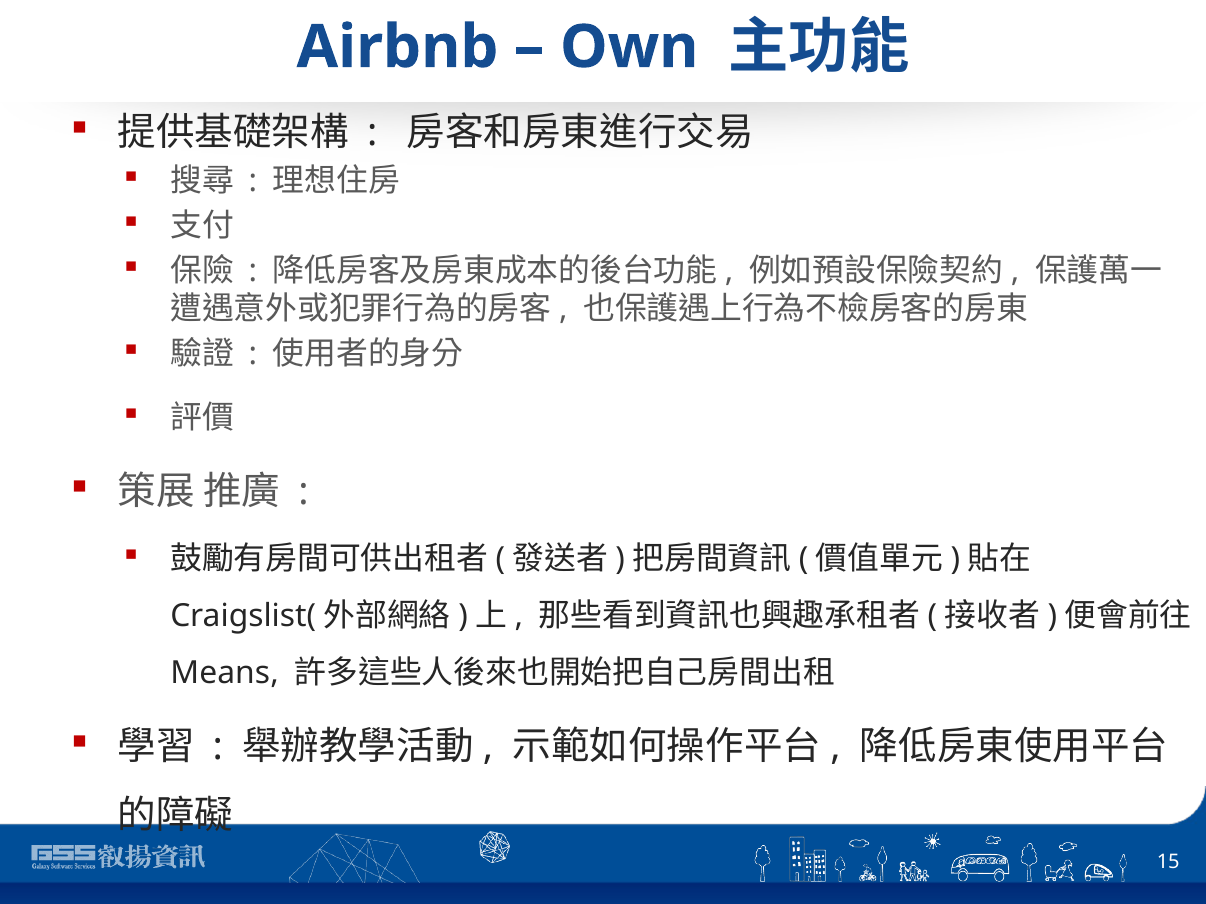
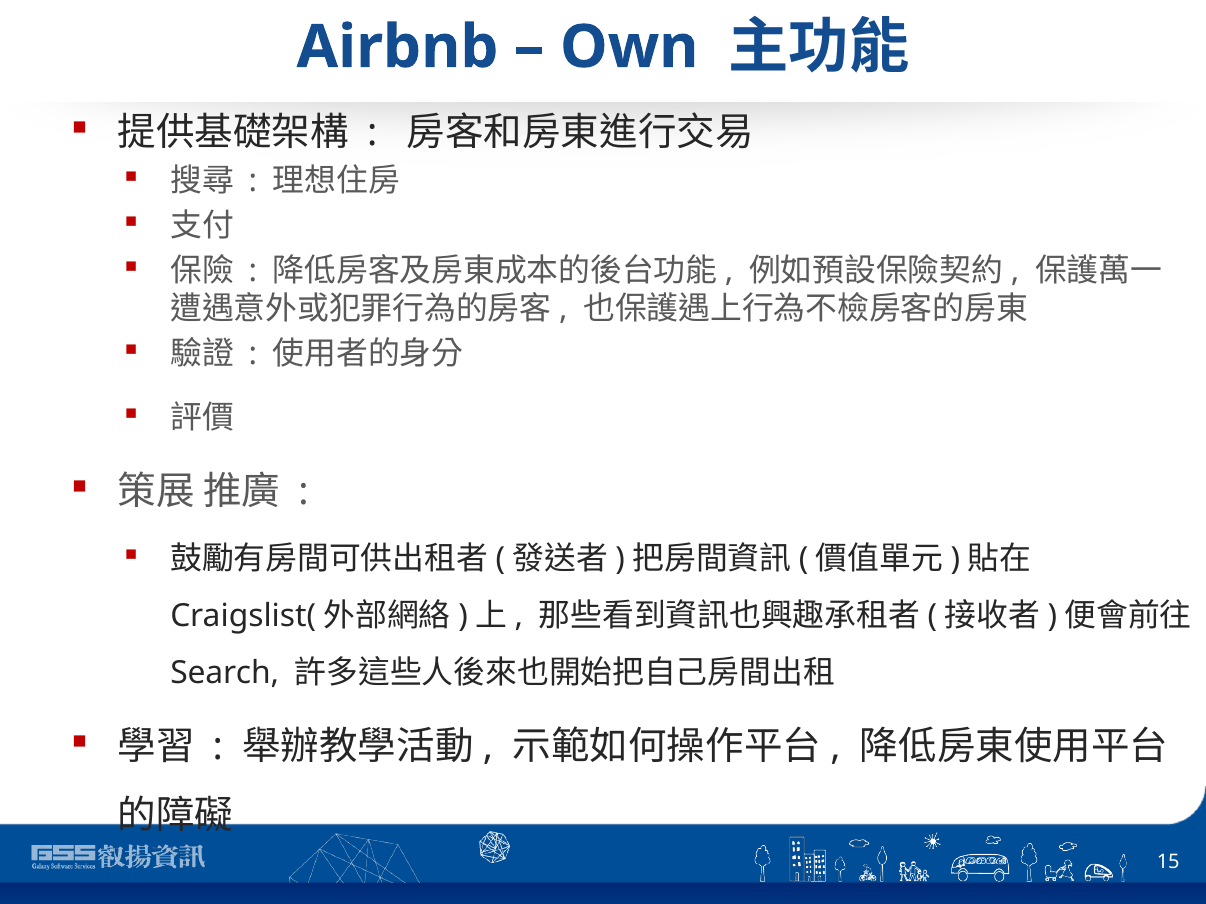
Means: Means -> Search (225, 674)
